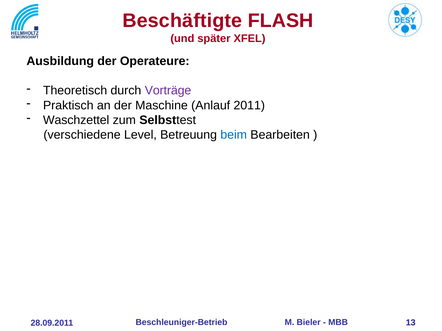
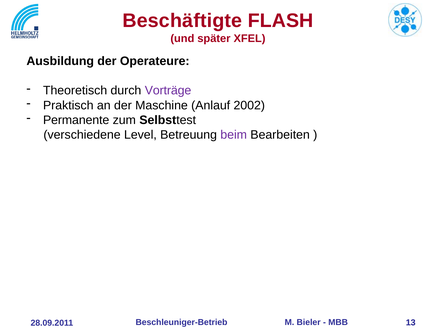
2011: 2011 -> 2002 (249, 105)
Waschzettel: Waschzettel -> Permanente (76, 120)
beim colour: blue -> purple (234, 135)
